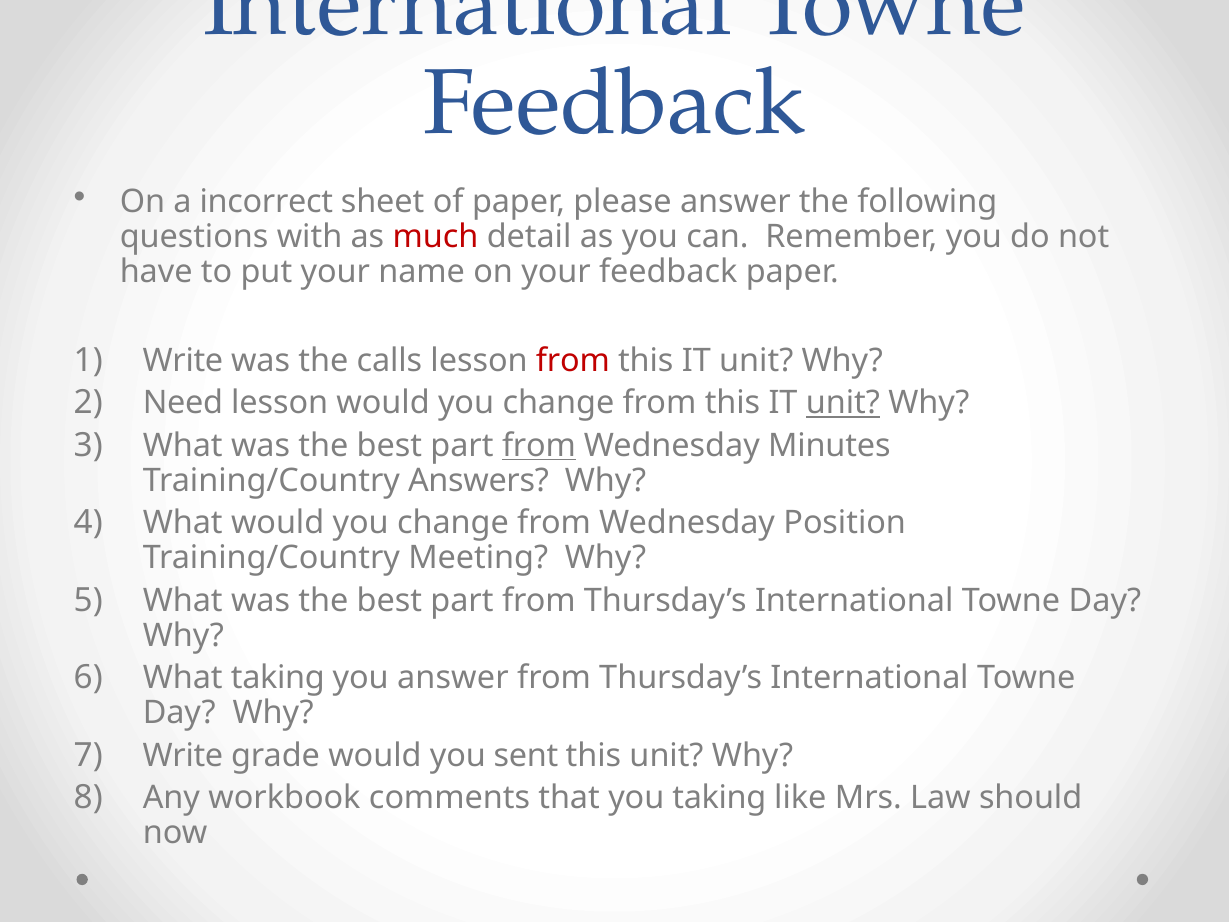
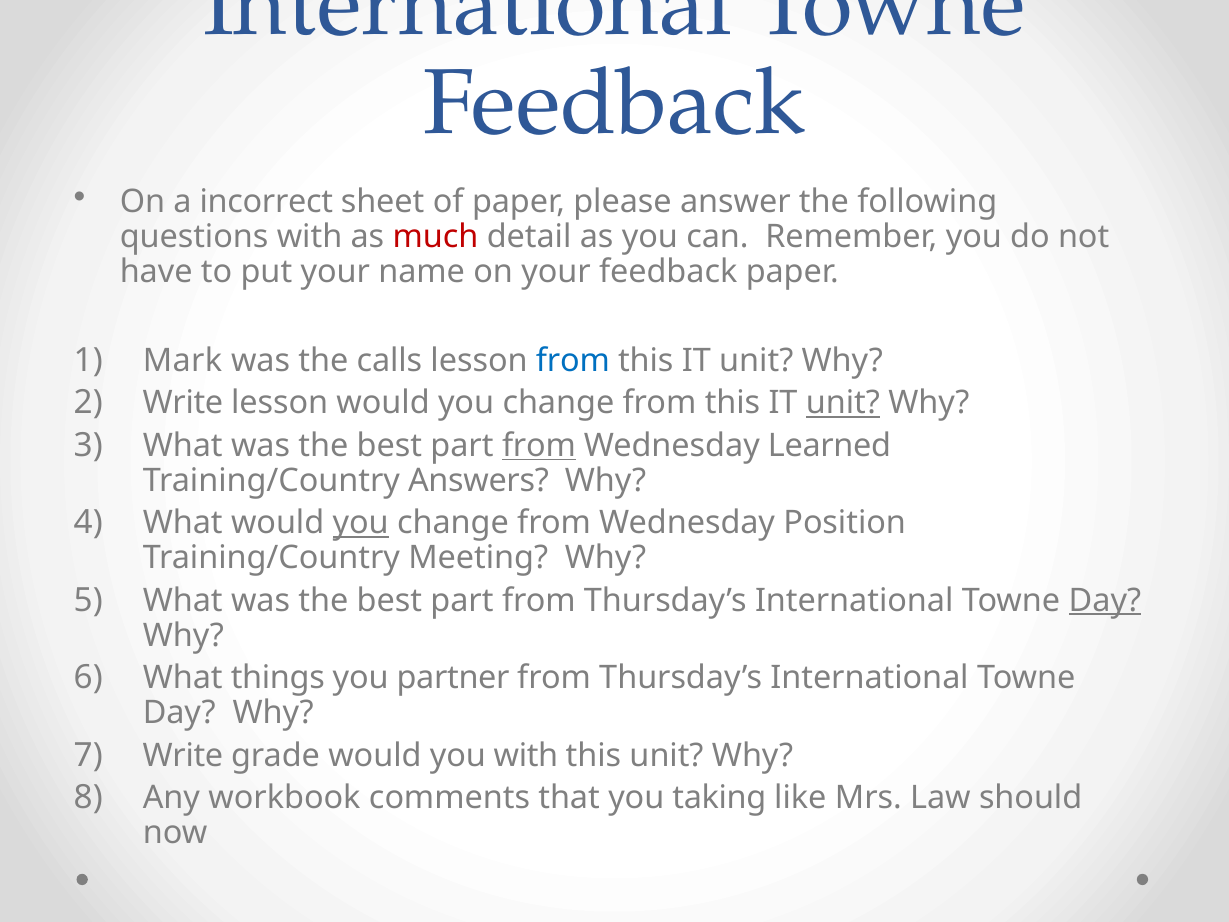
Write: Write -> Mark (183, 361)
from colour: red -> blue (573, 361)
Need: Need -> Write (183, 403)
Minutes: Minutes -> Learned (829, 445)
you underline: none -> present (361, 523)
Day underline: none -> present (1105, 600)
What taking: taking -> things (278, 678)
you answer: answer -> partner (453, 678)
you sent: sent -> with (526, 755)
